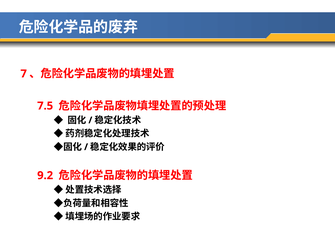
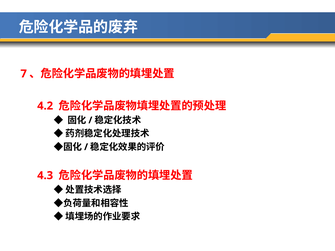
7.5: 7.5 -> 4.2 (45, 106)
9.2: 9.2 -> 4.3 (45, 176)
